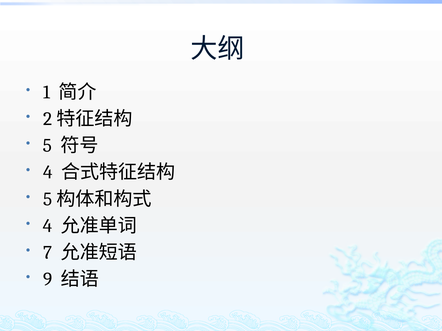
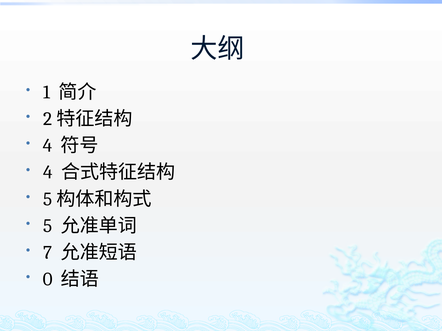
5: 5 -> 4 (48, 146)
4: 4 -> 5 (48, 226)
9: 9 -> 0 (48, 280)
